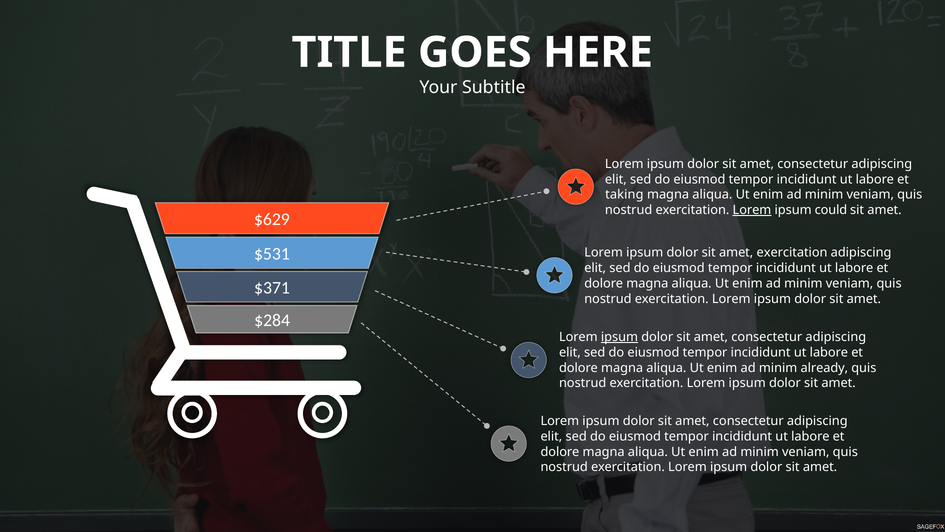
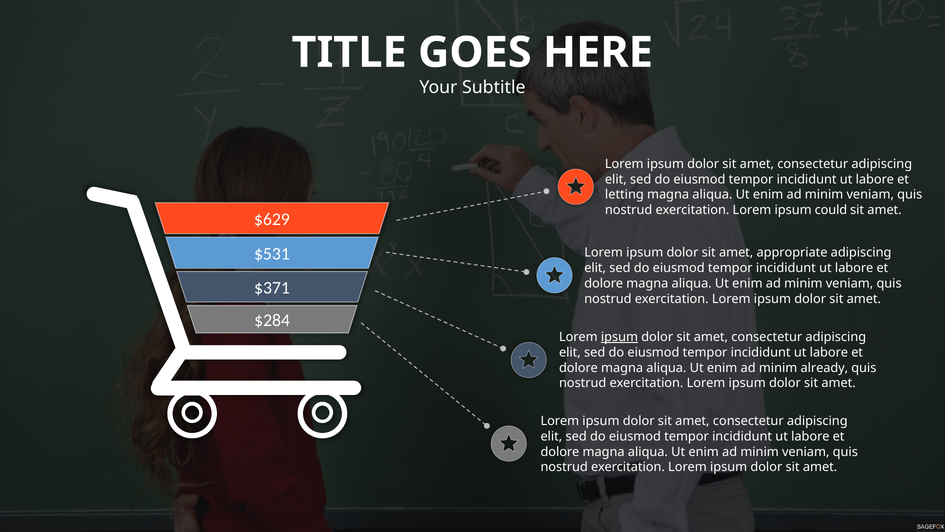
taking: taking -> letting (624, 195)
Lorem underline: present -> none (752, 210)
amet exercitation: exercitation -> appropriate (792, 253)
